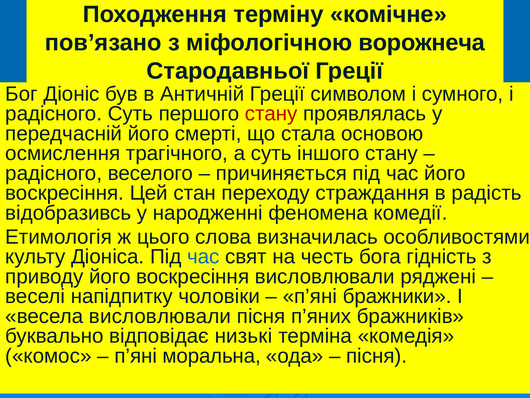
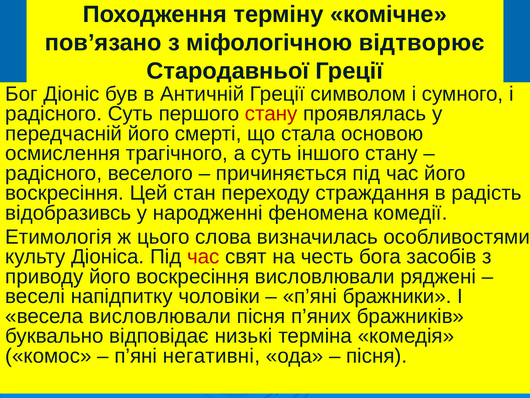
ворожнеча: ворожнеча -> відтворює (422, 43)
час colour: blue -> red (203, 256)
гідність: гідність -> засобів (442, 256)
моральна: моральна -> негативні (211, 355)
